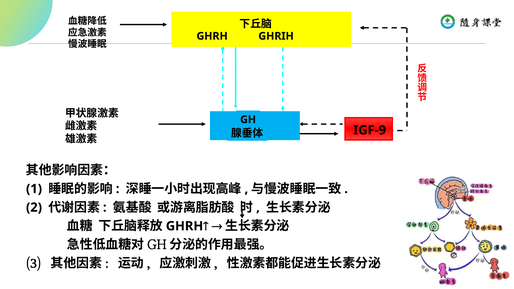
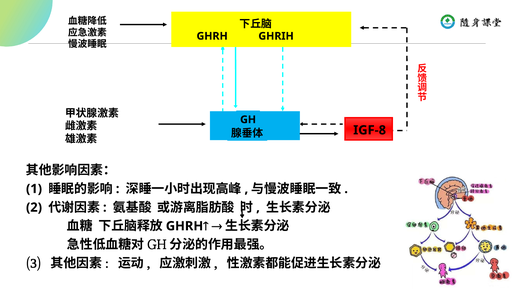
IGF-9: IGF-9 -> IGF-8 (370, 130)
